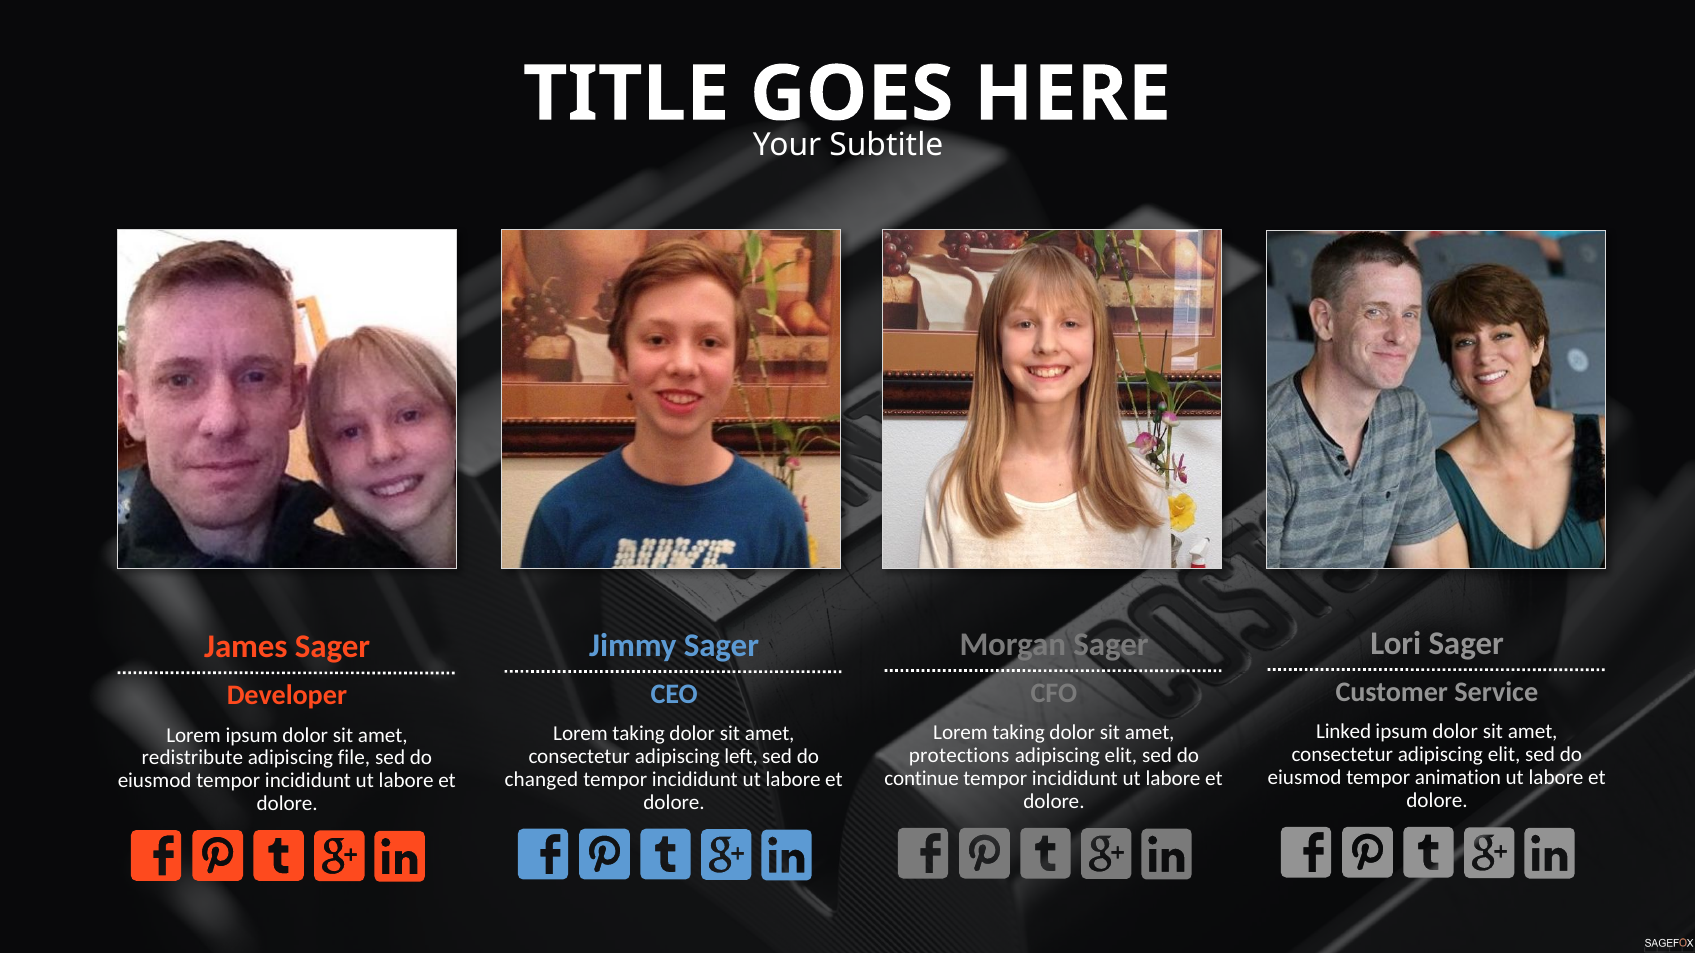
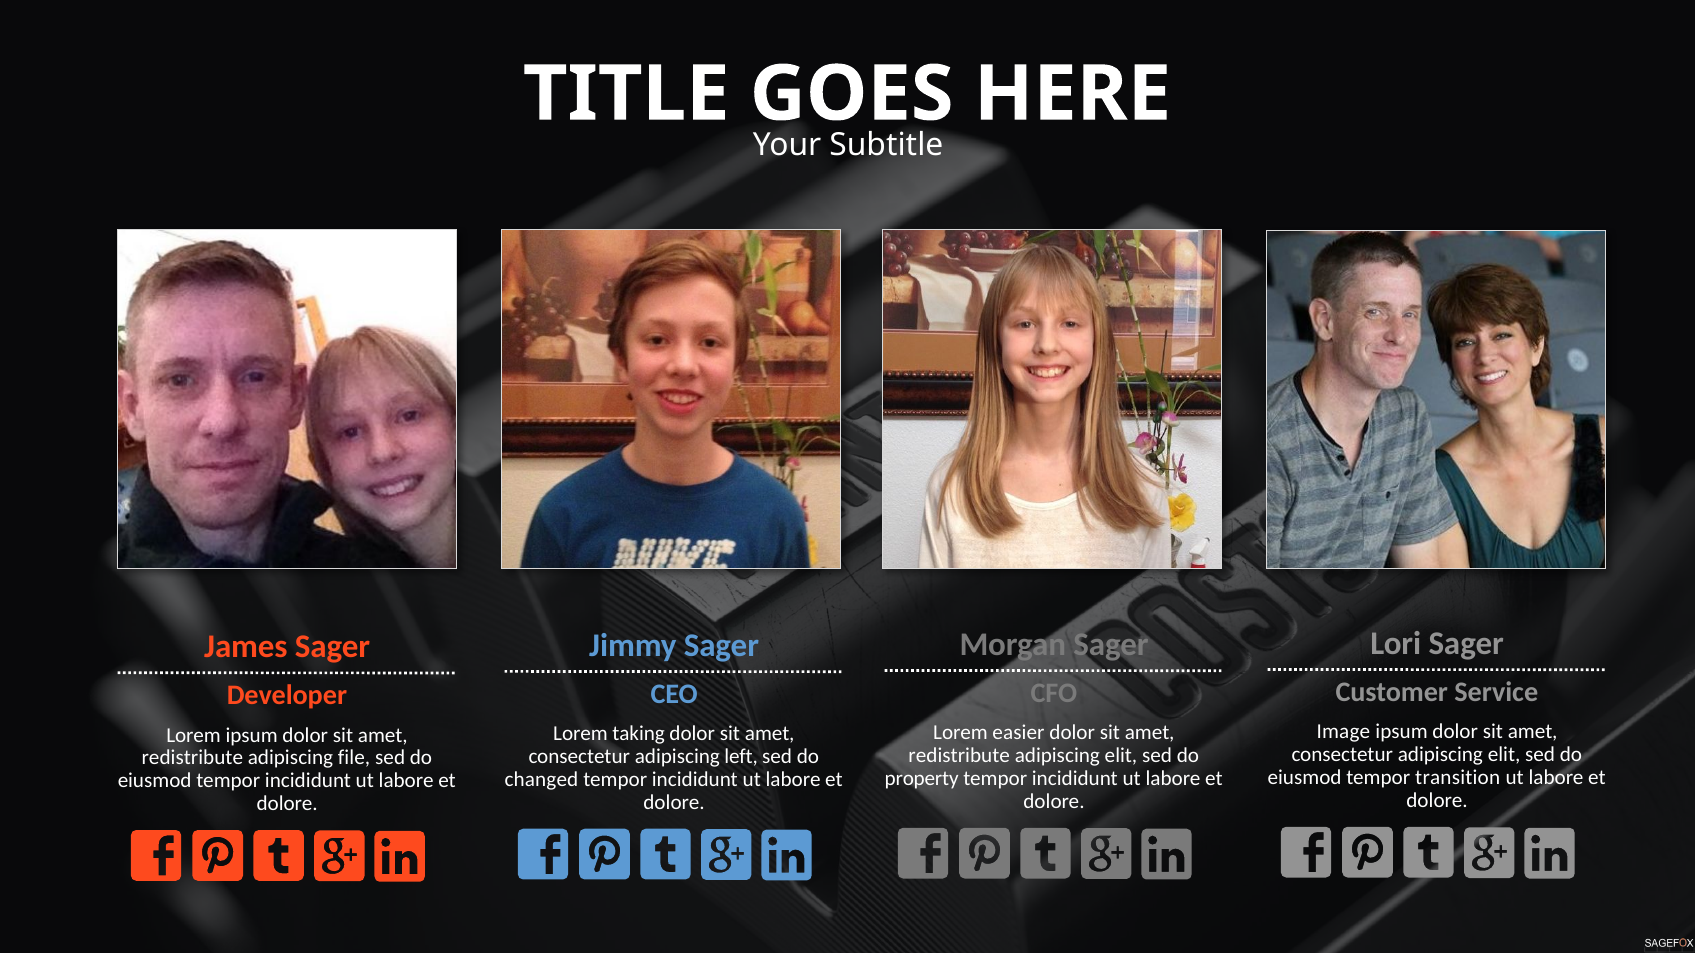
Linked: Linked -> Image (1343, 732)
taking: taking -> easier (1018, 733)
protections: protections -> redistribute (959, 756)
animation: animation -> transition (1458, 778)
continue: continue -> property (922, 779)
